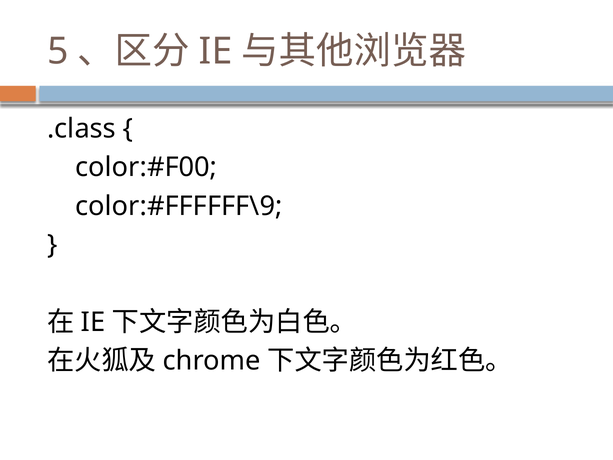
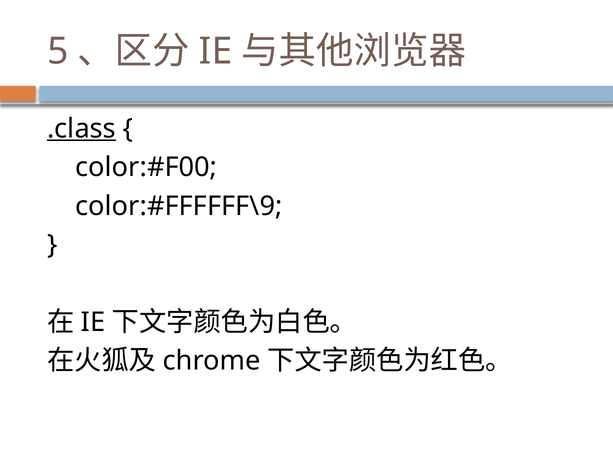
.class underline: none -> present (82, 129)
